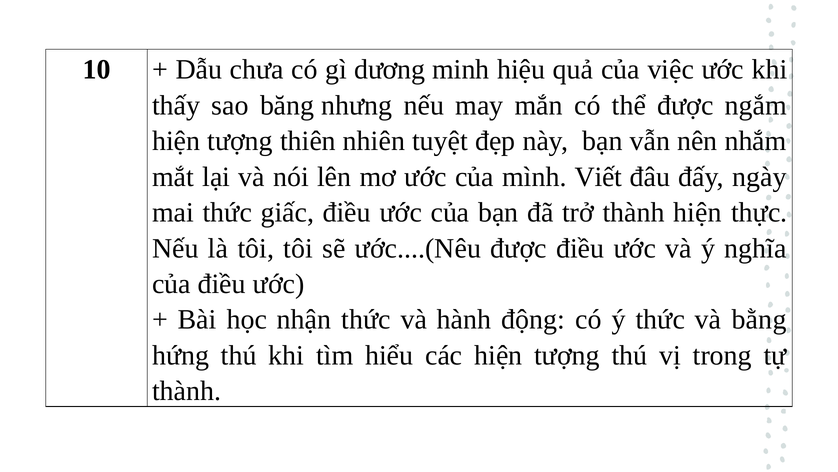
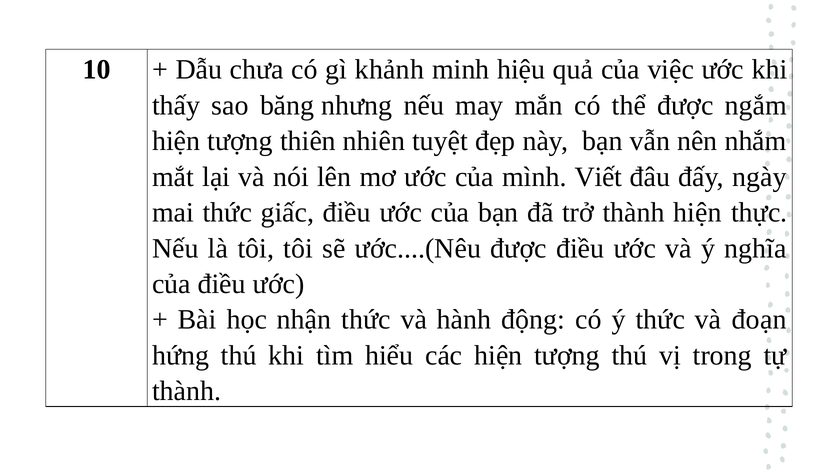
dương: dương -> khảnh (389, 70)
bằng: bằng -> đoạn (759, 319)
